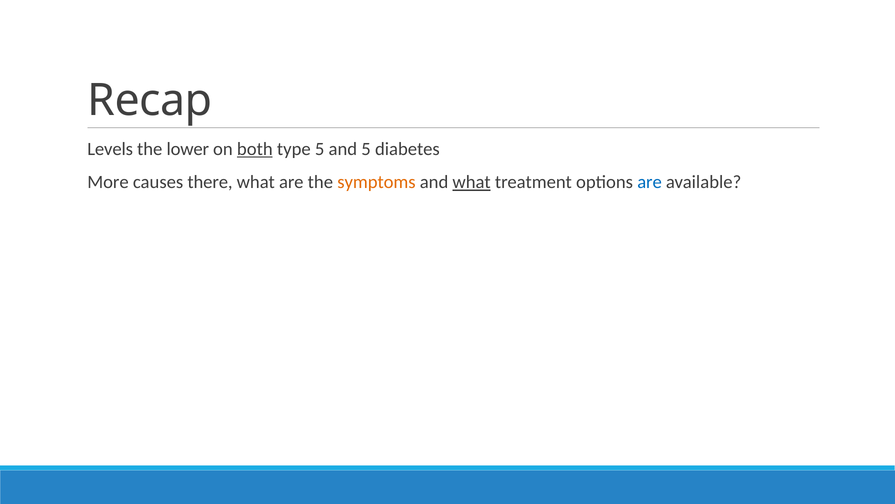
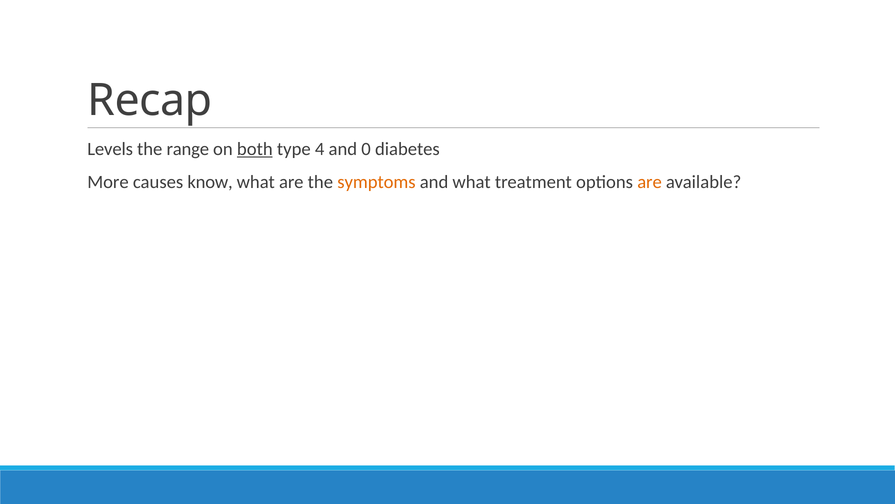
lower: lower -> range (188, 149)
type 5: 5 -> 4 (320, 149)
and 5: 5 -> 0 (366, 149)
there: there -> know (210, 182)
what underline: present -> none (472, 182)
are colour: blue -> orange (650, 182)
